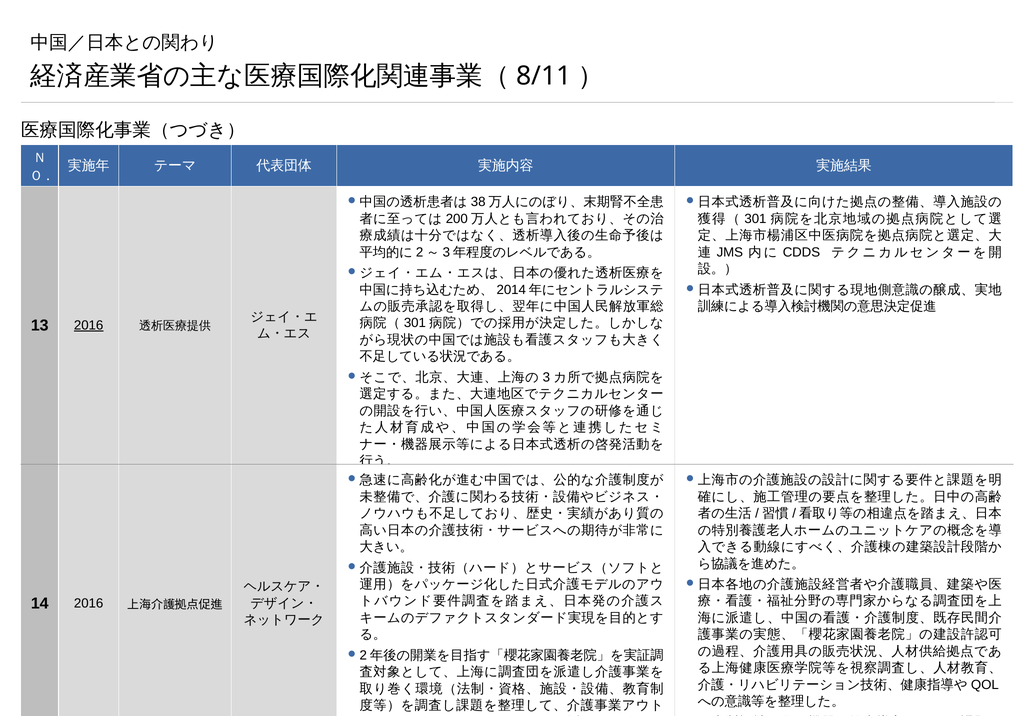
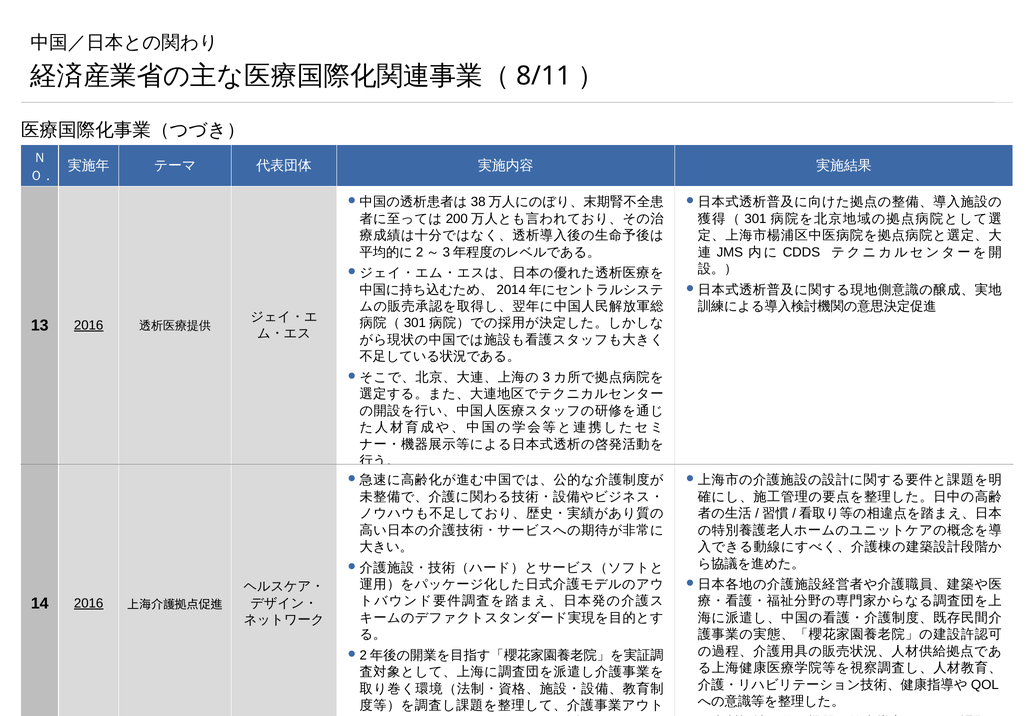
2016 underline: none -> present (89, 603)
